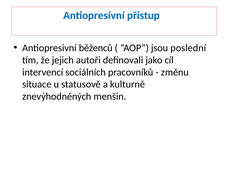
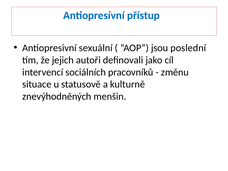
běženců: běženců -> sexuální (96, 48)
